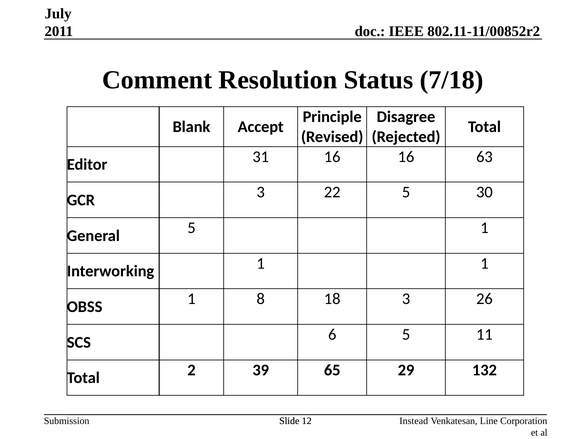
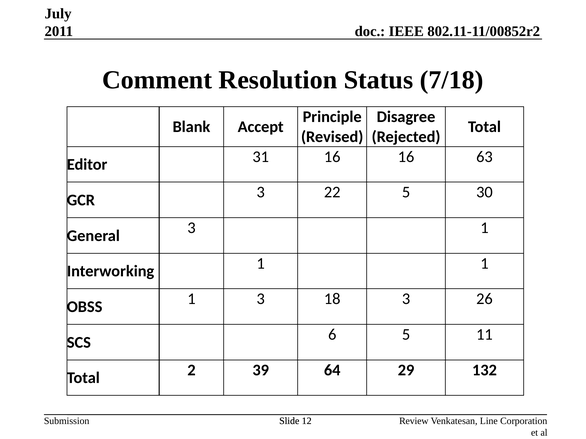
General 5: 5 -> 3 (191, 228)
1 8: 8 -> 3 (261, 299)
65: 65 -> 64 (332, 370)
Instead: Instead -> Review (414, 422)
